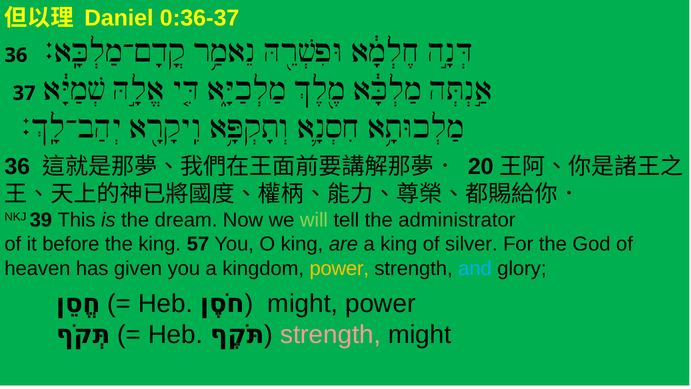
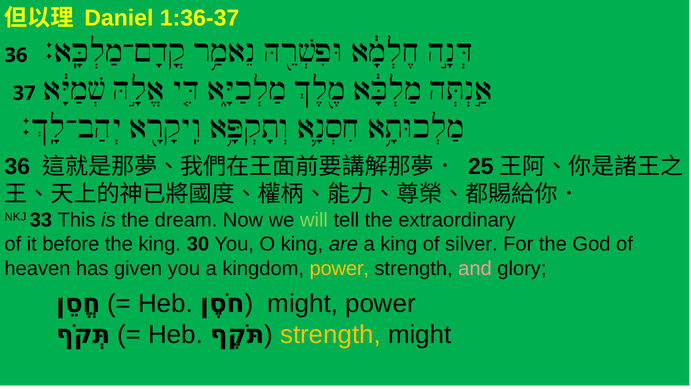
0:36-37: 0:36-37 -> 1:36-37 (200, 18)
20: 20 -> 25 (481, 167)
39: 39 -> 33 (41, 220)
administrator: administrator -> extraordinary (457, 220)
57: 57 -> 30 (198, 244)
and colour: light blue -> pink (475, 268)
strength colour: pink -> yellow (331, 334)
